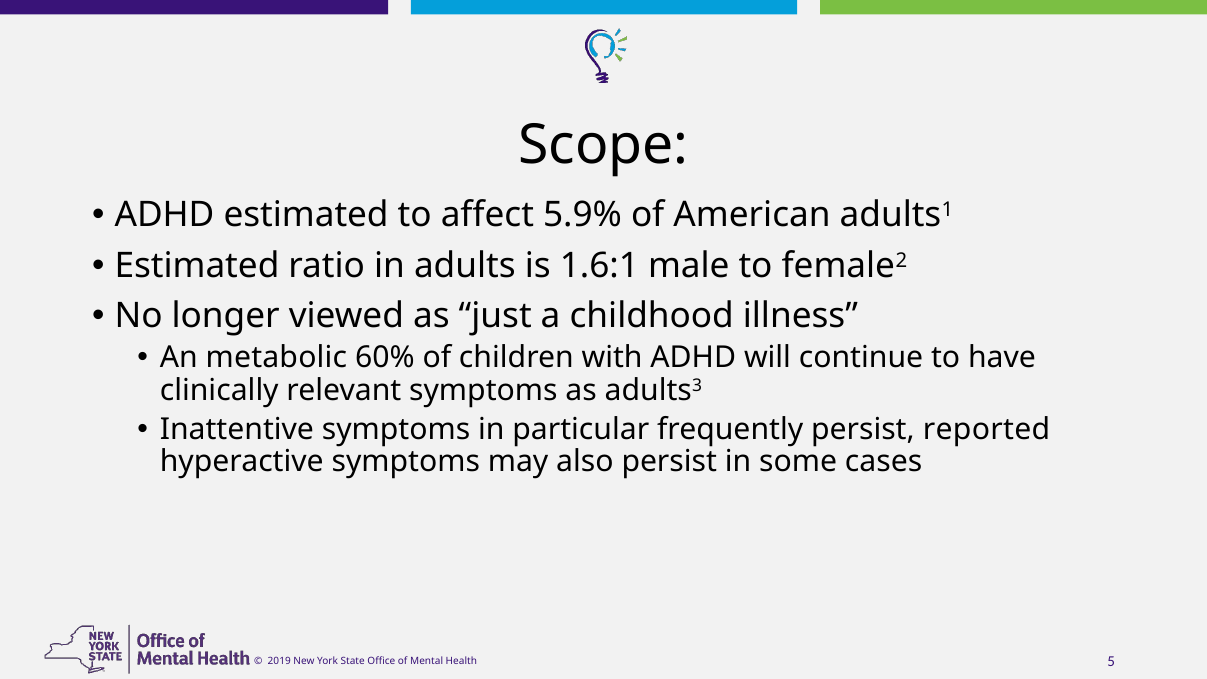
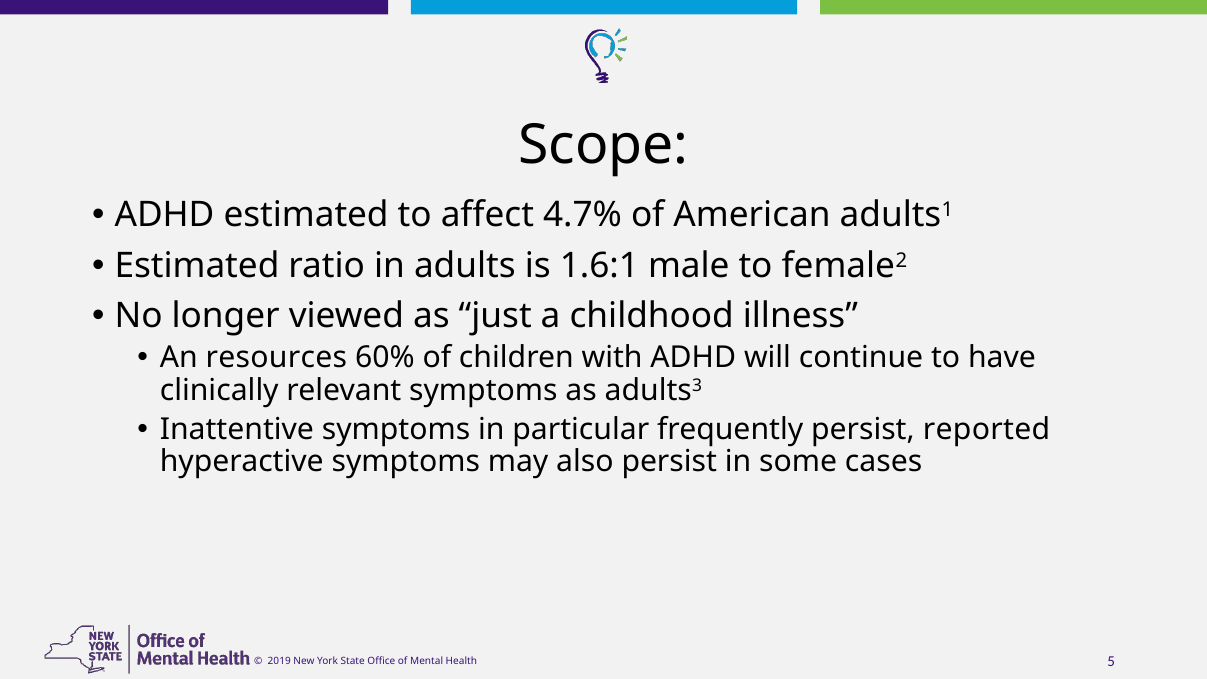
5.9%: 5.9% -> 4.7% (583, 215)
metabolic: metabolic -> resources (276, 358)
